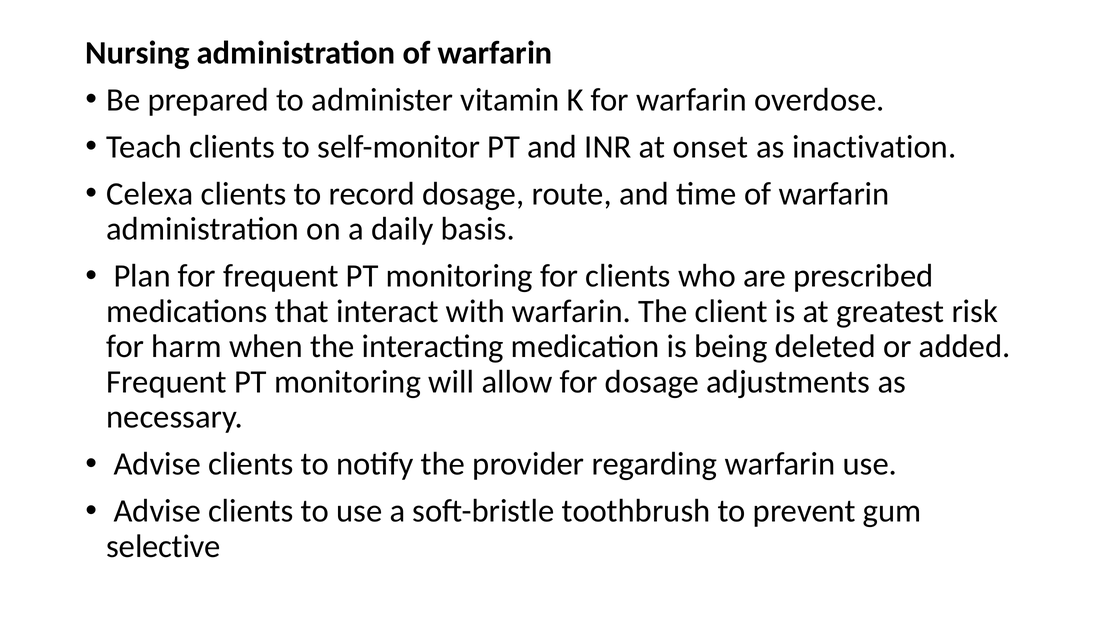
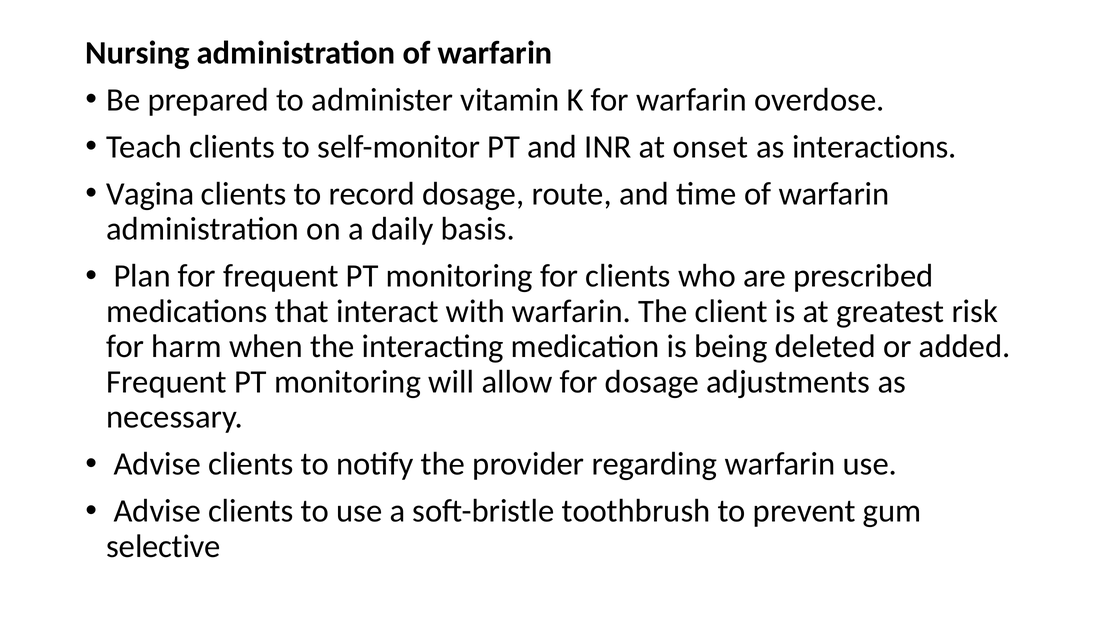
inactivation: inactivation -> interactions (874, 147)
Celexa: Celexa -> Vagina (150, 194)
